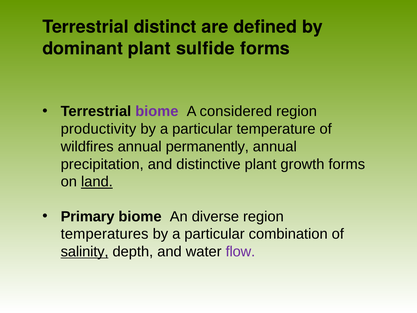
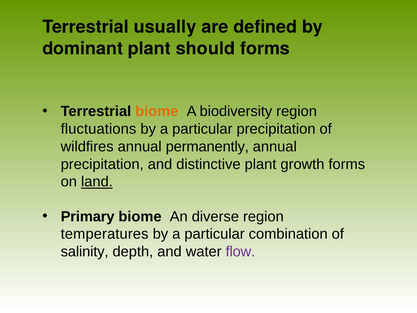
distinct: distinct -> usually (165, 27)
sulfide: sulfide -> should (205, 48)
biome colour: purple -> orange (157, 111)
considered: considered -> biodiversity (236, 111)
productivity: productivity -> fluctuations (98, 129)
particular temperature: temperature -> precipitation (276, 129)
salinity underline: present -> none (85, 252)
